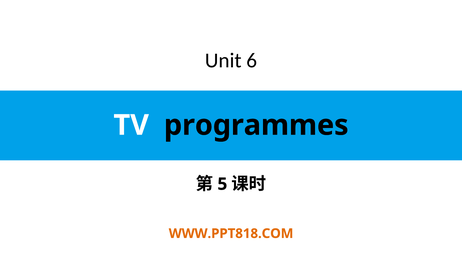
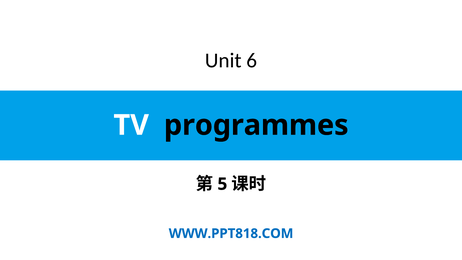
WWW.PPT818.COM colour: orange -> blue (231, 233)
